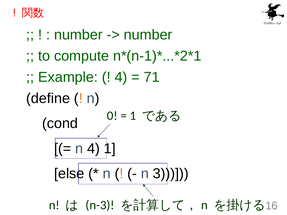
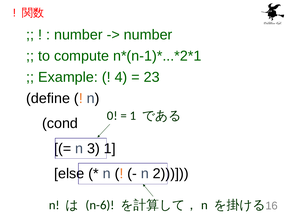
71: 71 -> 23 (152, 77)
n 4: 4 -> 3 (93, 149)
3: 3 -> 2 (171, 174)
n-3: n-3 -> n-6 (100, 205)
